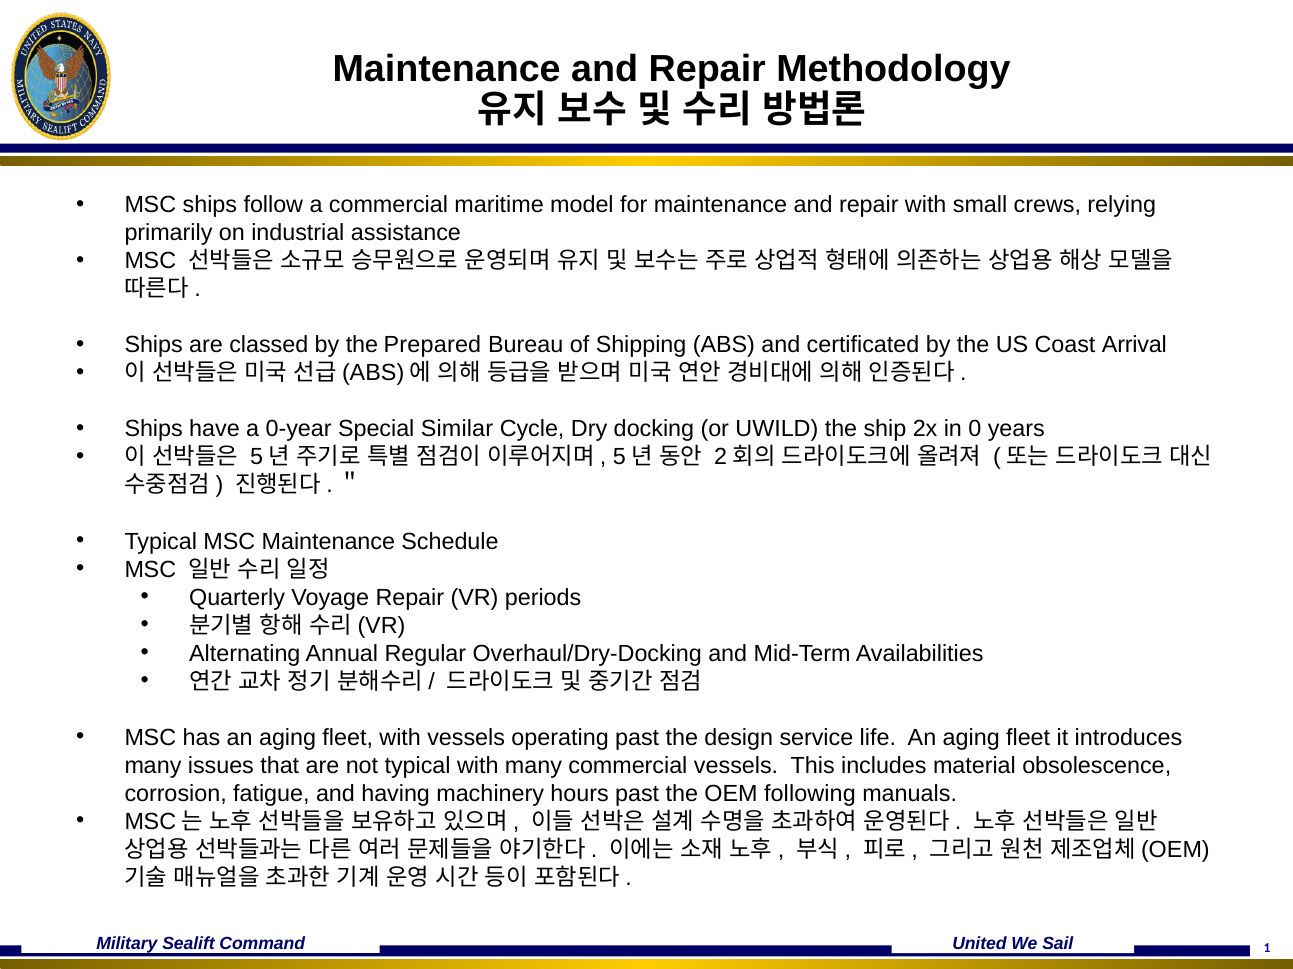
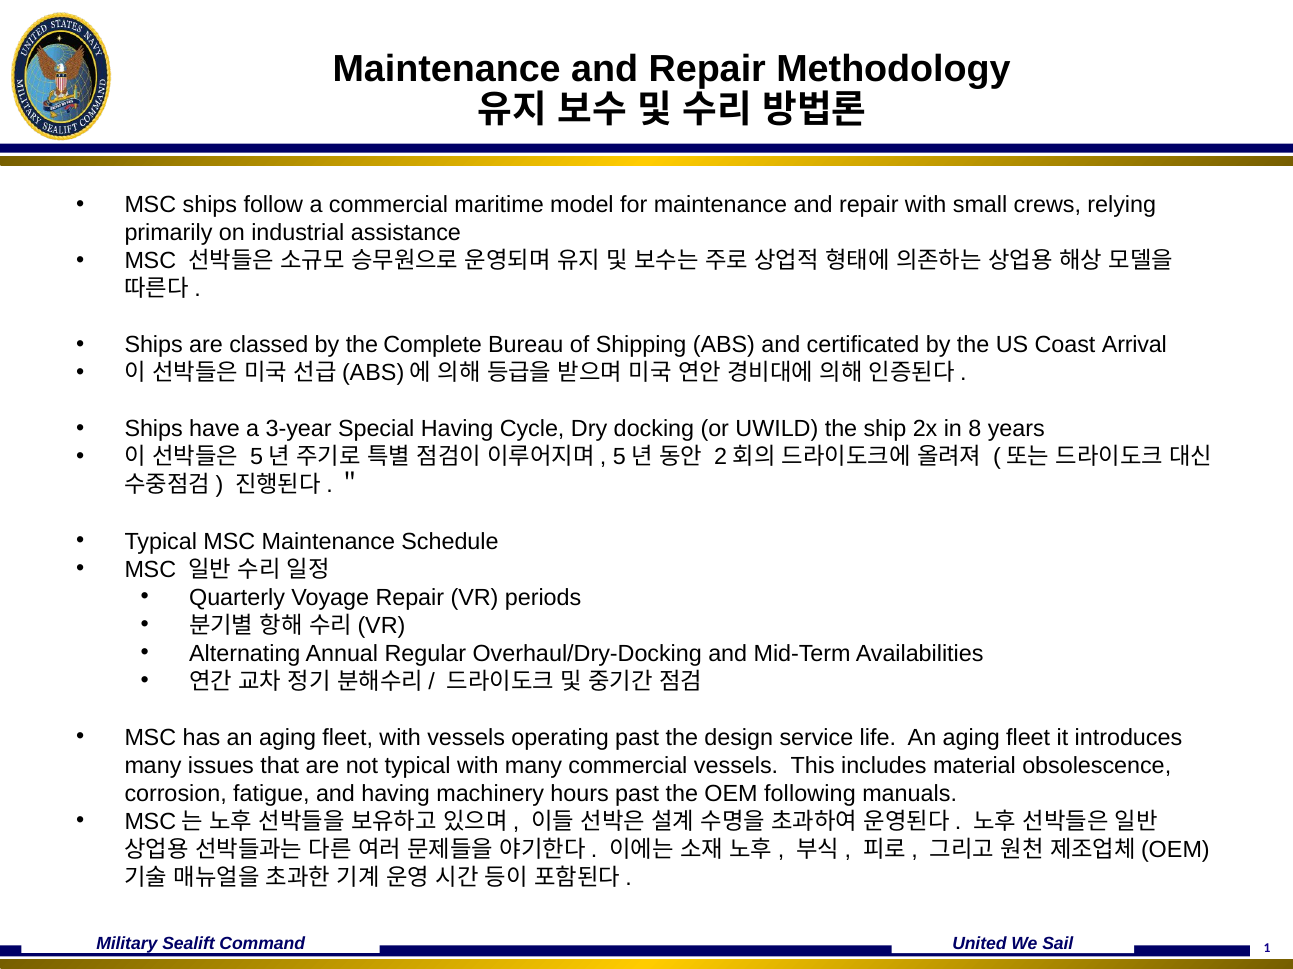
Prepared: Prepared -> Complete (433, 345)
0-year: 0-year -> 3-year (299, 430)
Special Similar: Similar -> Having (457, 430)
0: 0 -> 8 (975, 430)
